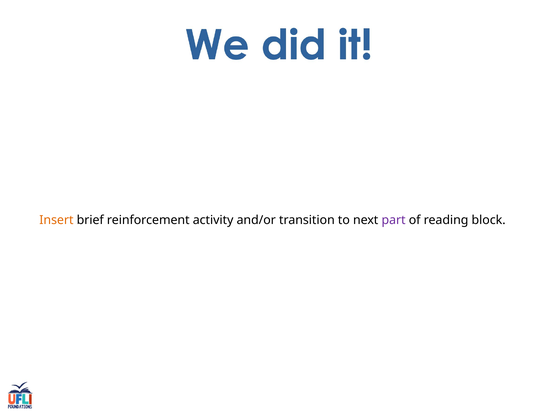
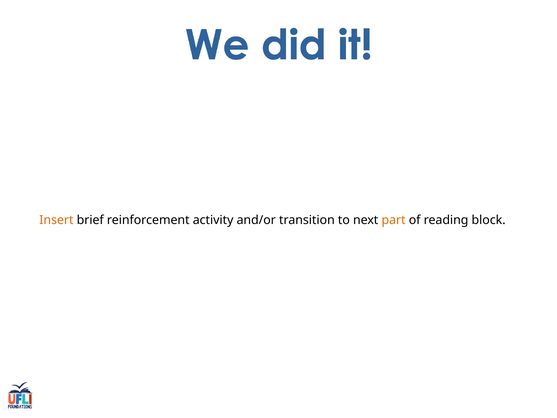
part colour: purple -> orange (394, 220)
